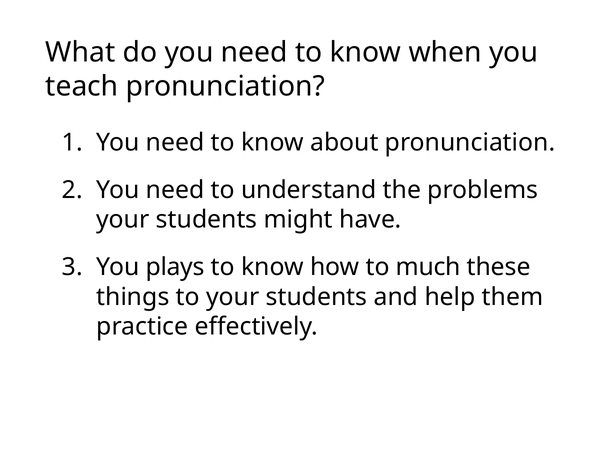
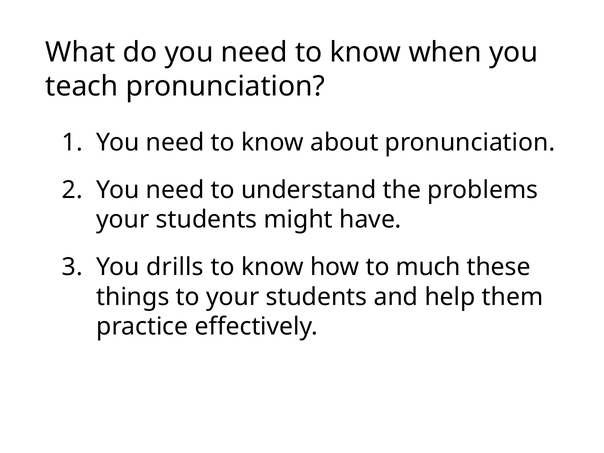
plays: plays -> drills (175, 267)
